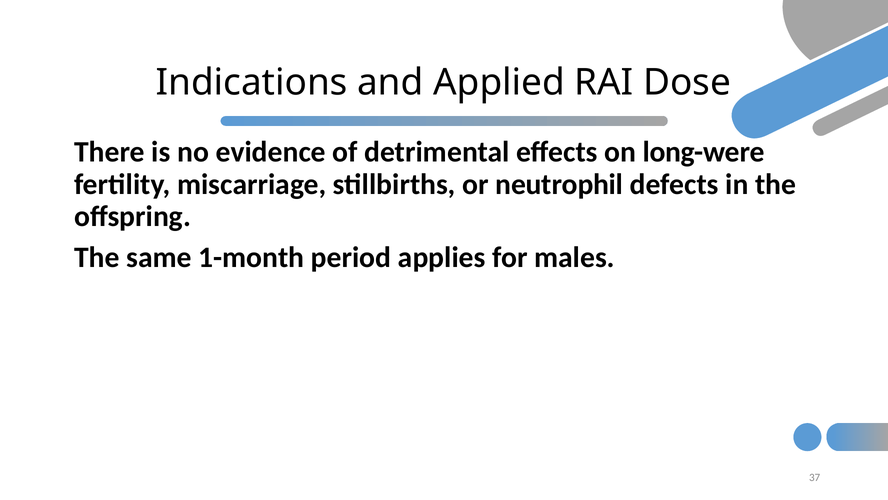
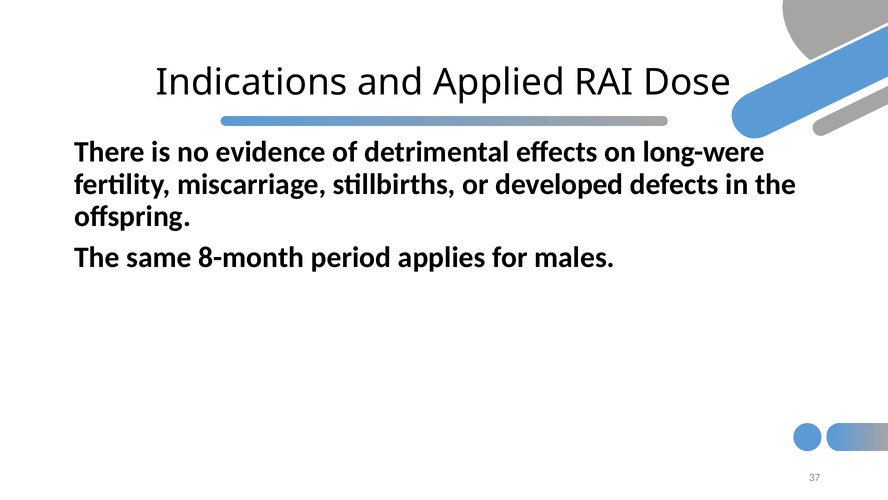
neutrophil: neutrophil -> developed (559, 184)
1-month: 1-month -> 8-month (251, 257)
